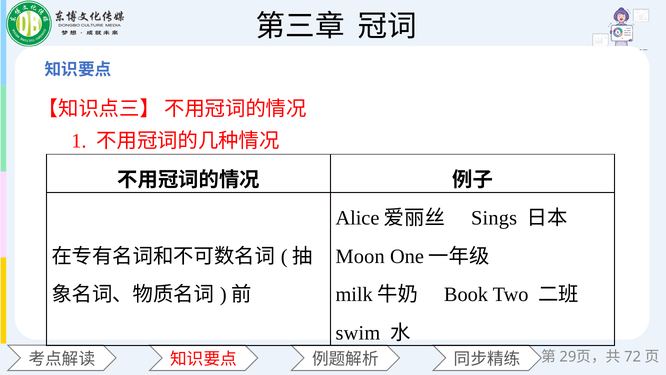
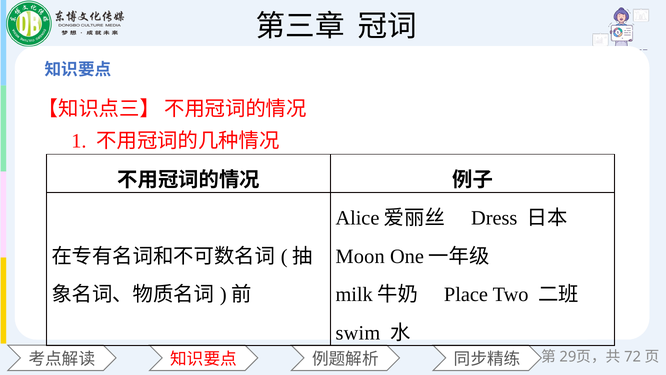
Sings: Sings -> Dress (494, 218)
Book: Book -> Place (466, 294)
